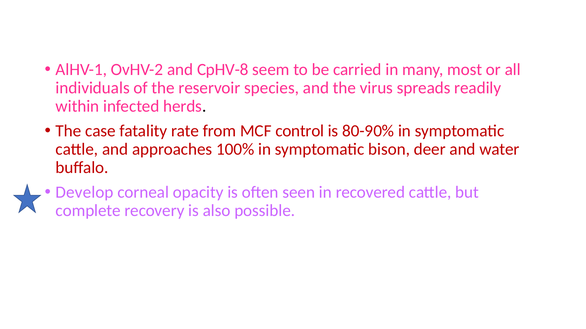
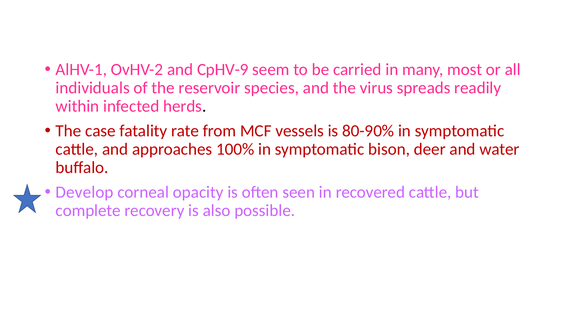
CpHV-8: CpHV-8 -> CpHV-9 (223, 70)
control: control -> vessels (300, 131)
